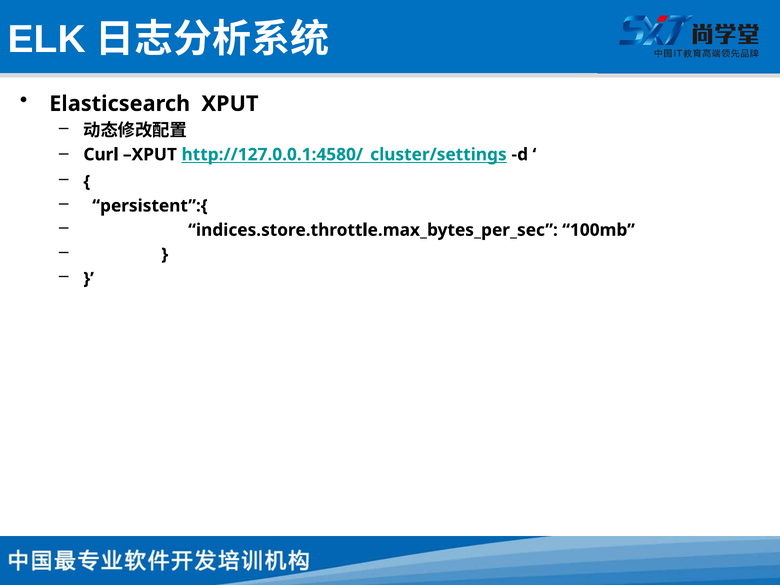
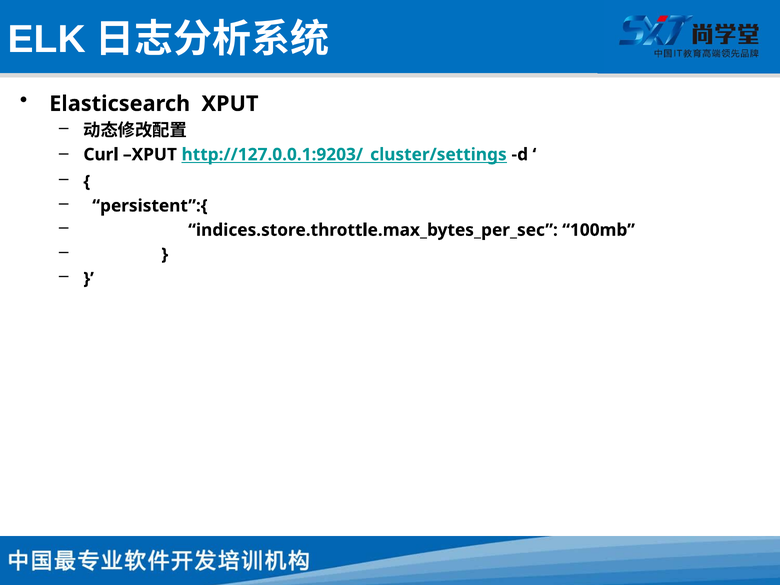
http://127.0.0.1:4580/_cluster/settings: http://127.0.0.1:4580/_cluster/settings -> http://127.0.0.1:9203/_cluster/settings (344, 155)
